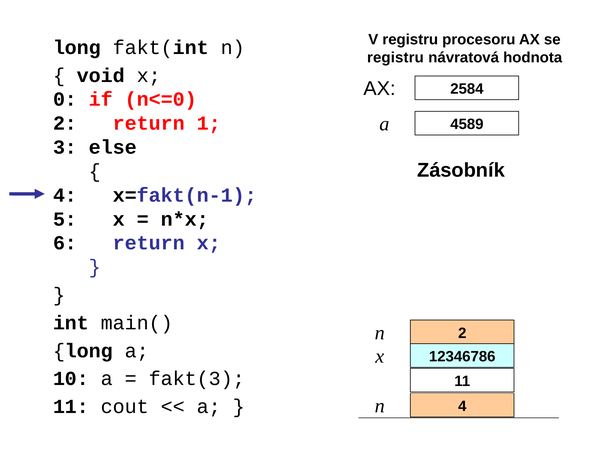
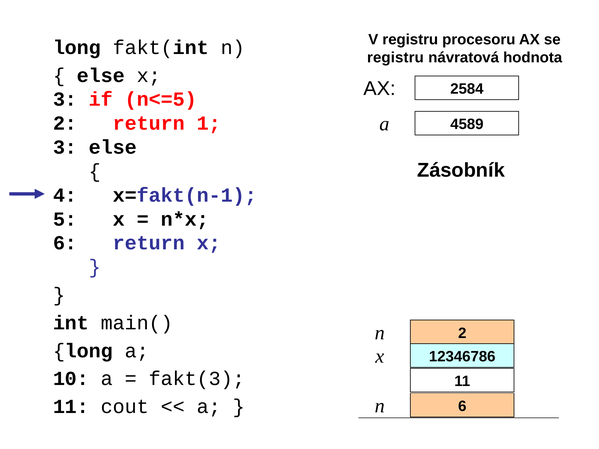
void: void -> else (101, 75)
0: 0 -> 3 (65, 99)
n<=0: n<=0 -> n<=5 (161, 99)
4: 4 -> 6 (462, 406)
